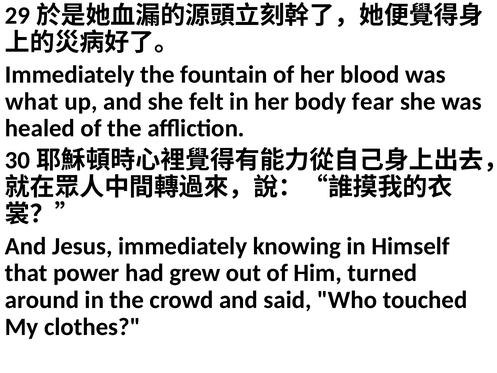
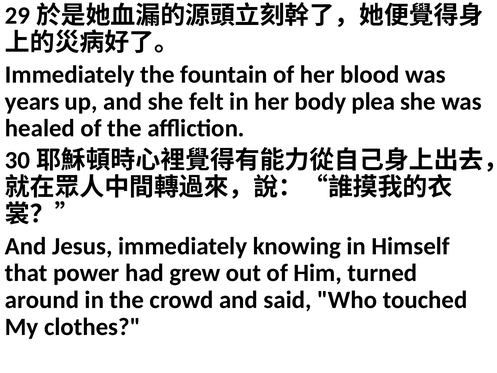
what: what -> years (32, 101)
fear: fear -> plea (373, 101)
